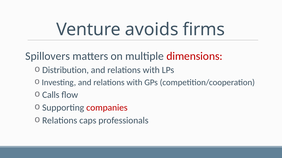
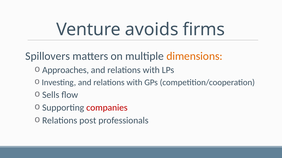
dimensions colour: red -> orange (195, 56)
Distribution: Distribution -> Approaches (66, 70)
Calls: Calls -> Sells (51, 95)
caps: caps -> post (88, 121)
